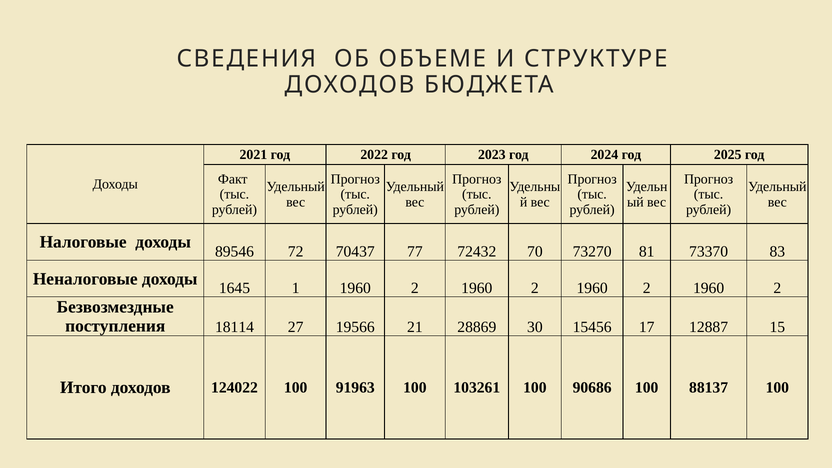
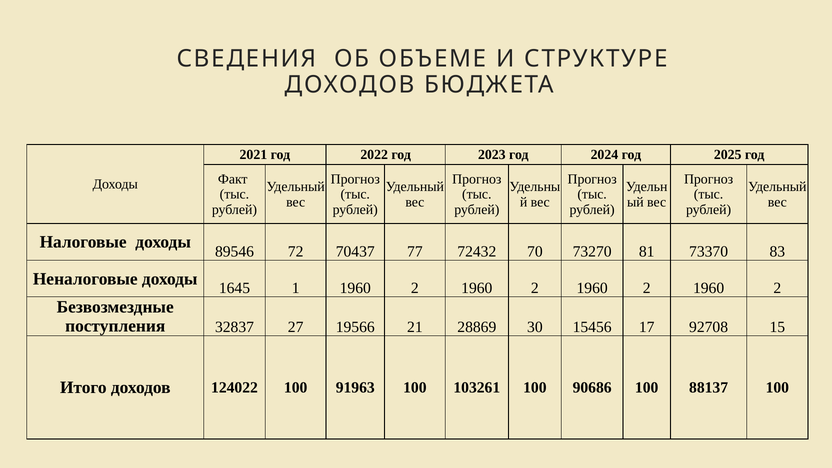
18114: 18114 -> 32837 (234, 327)
12887: 12887 -> 92708 (709, 327)
